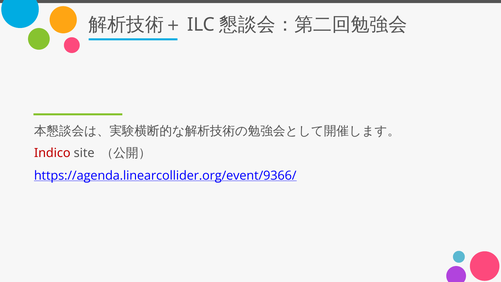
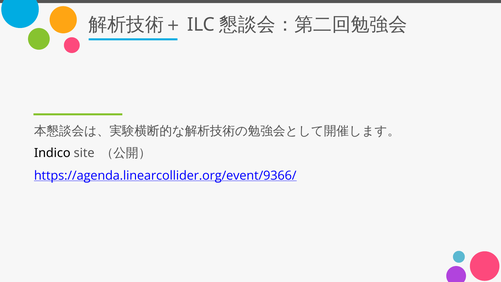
Indico colour: red -> black (52, 153)
